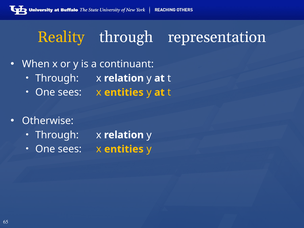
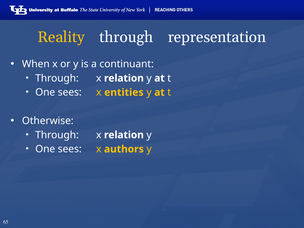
entities: entities -> authors (124, 149)
